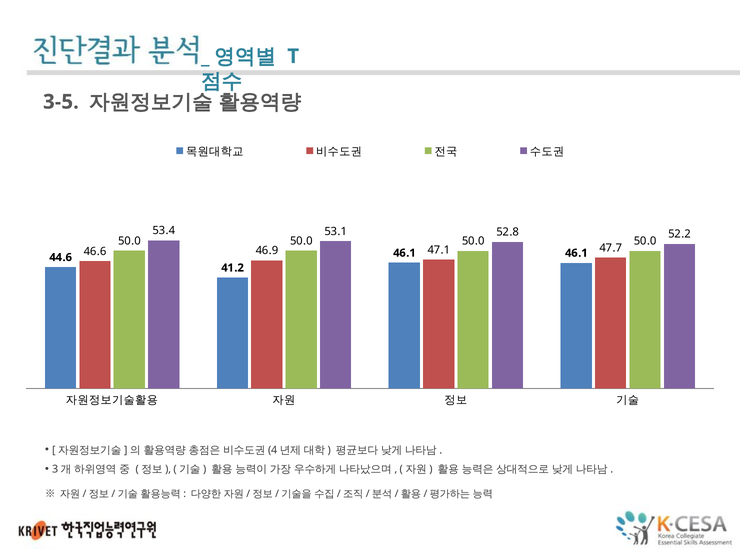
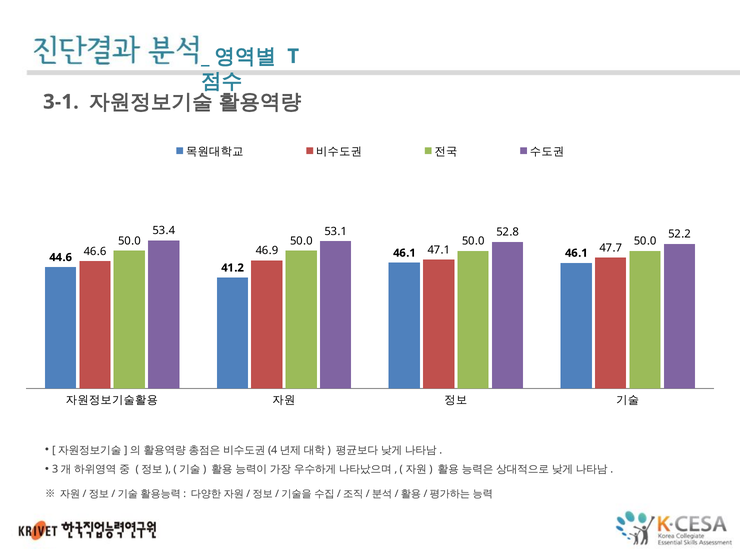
3-5: 3-5 -> 3-1 (61, 102)
